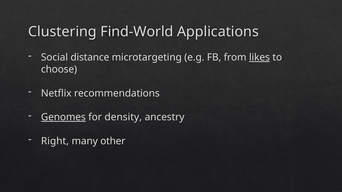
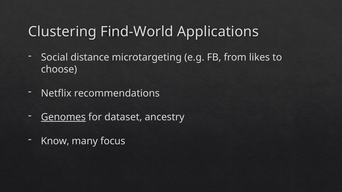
likes underline: present -> none (259, 57)
density: density -> dataset (123, 117)
Right: Right -> Know (55, 141)
other: other -> focus (113, 141)
